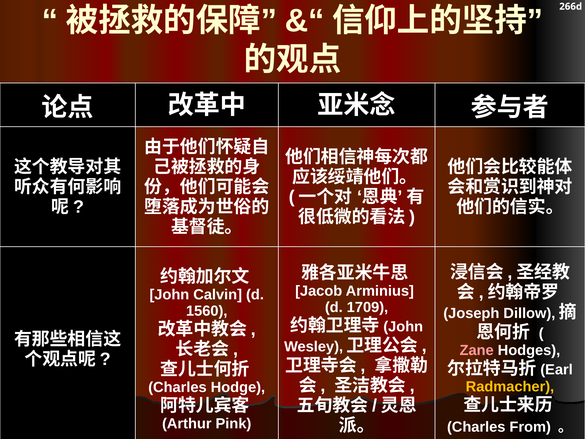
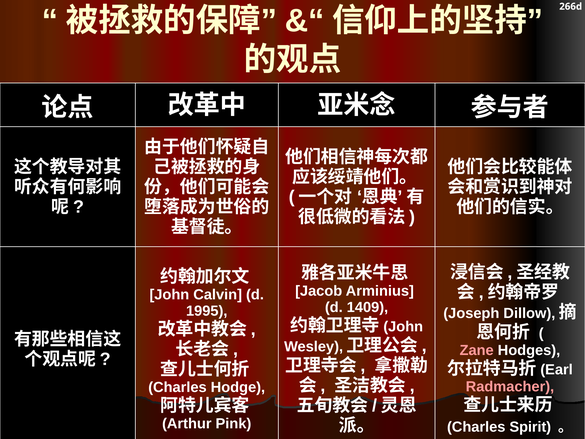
1709: 1709 -> 1409 (367, 307)
1560: 1560 -> 1995 (207, 311)
Radmacher colour: yellow -> pink (510, 387)
From: From -> Spirit (530, 427)
